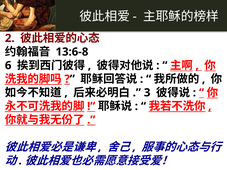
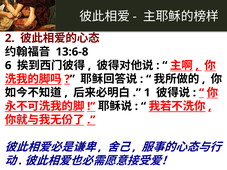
3: 3 -> 1 (147, 93)
